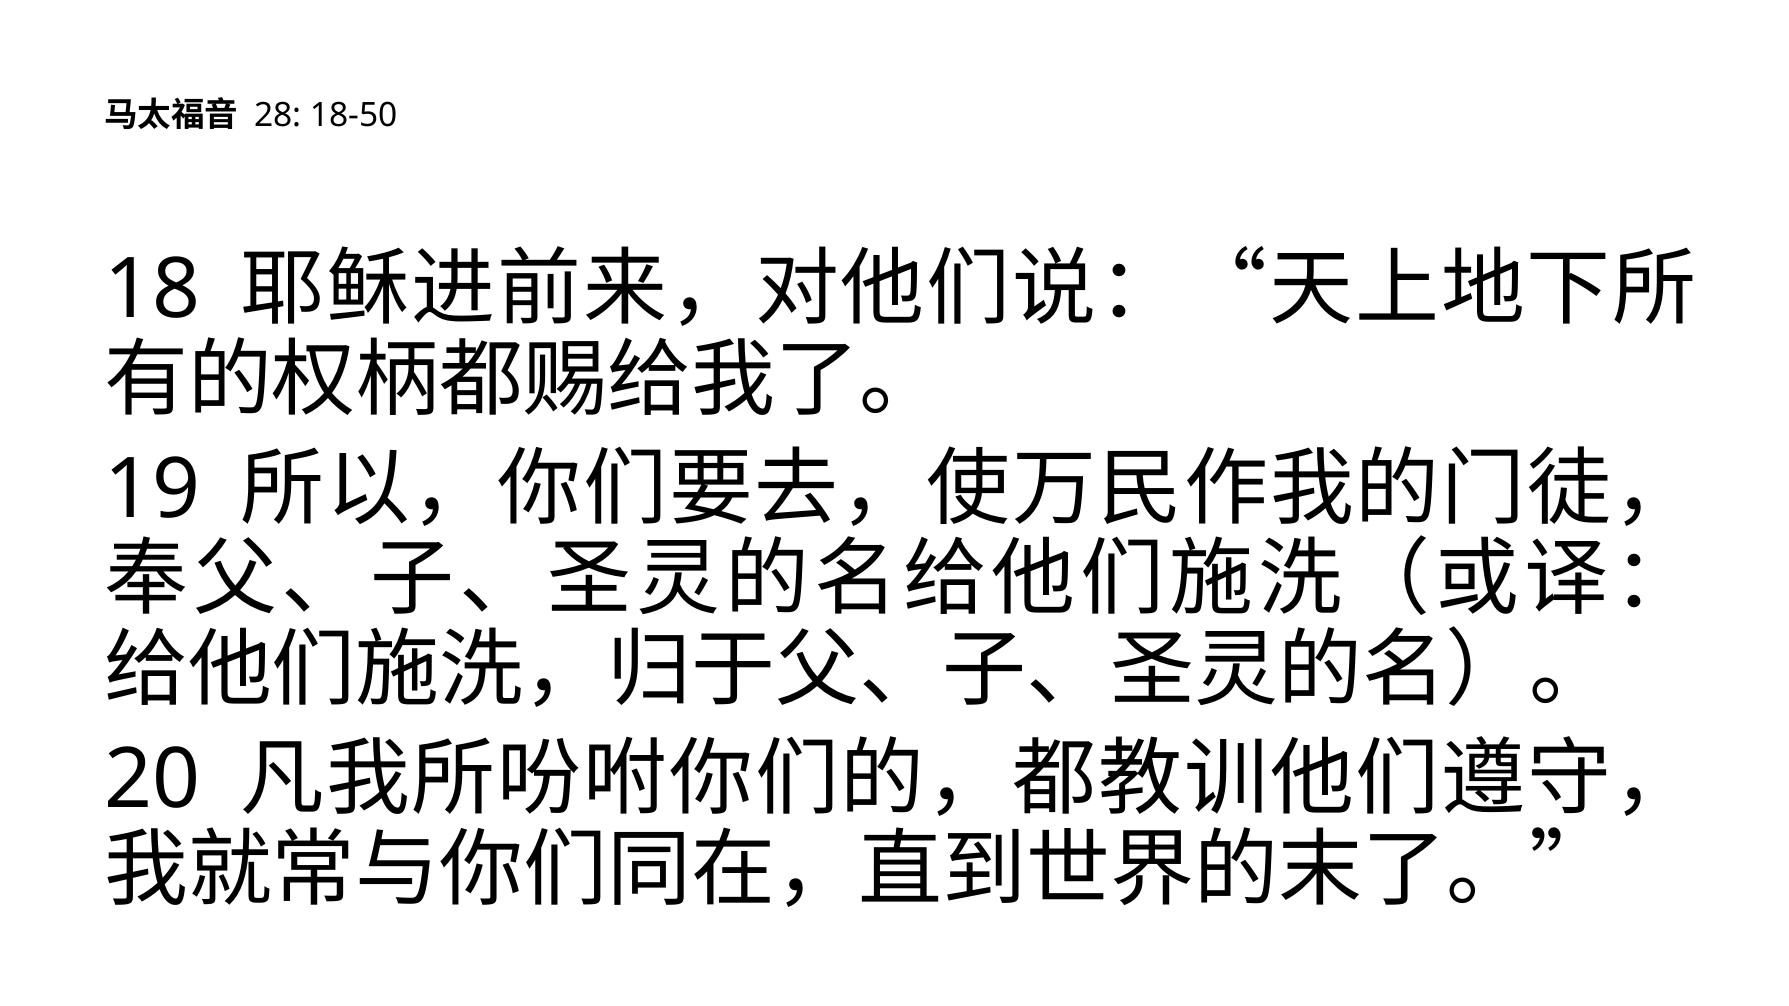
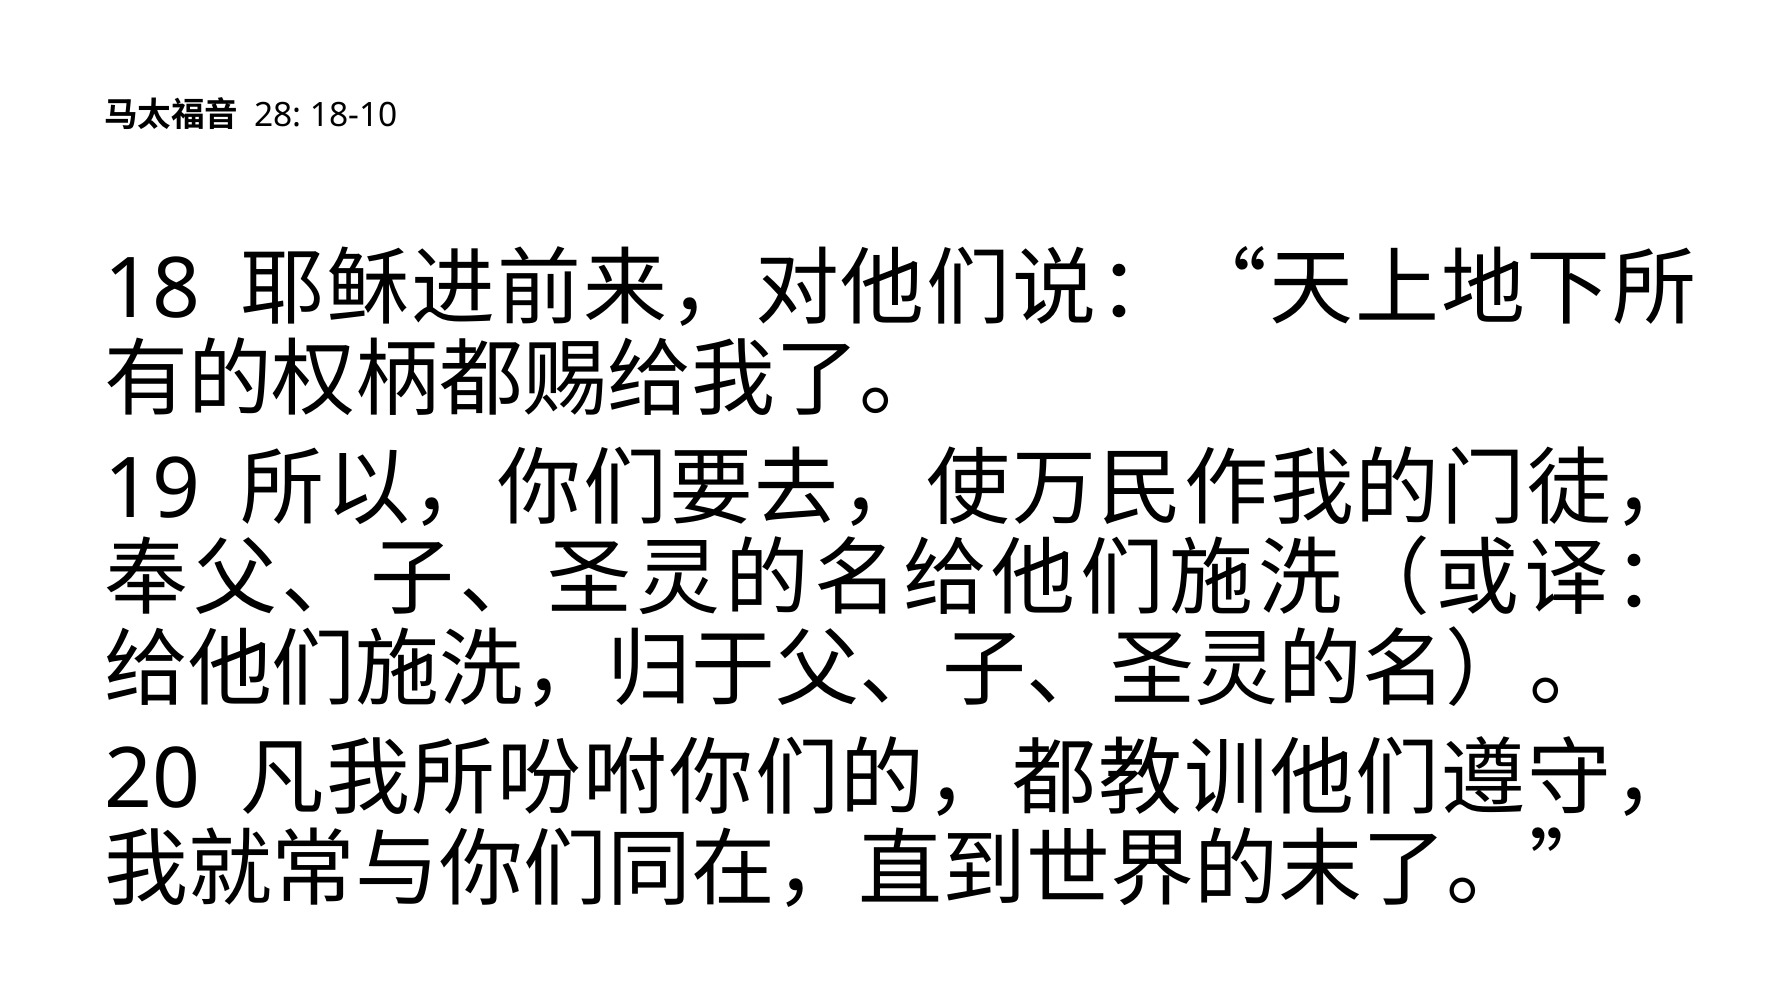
18-50: 18-50 -> 18-10 (354, 115)
